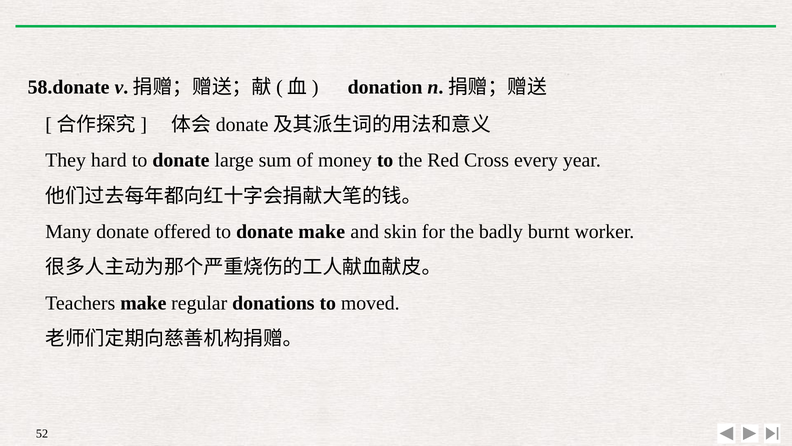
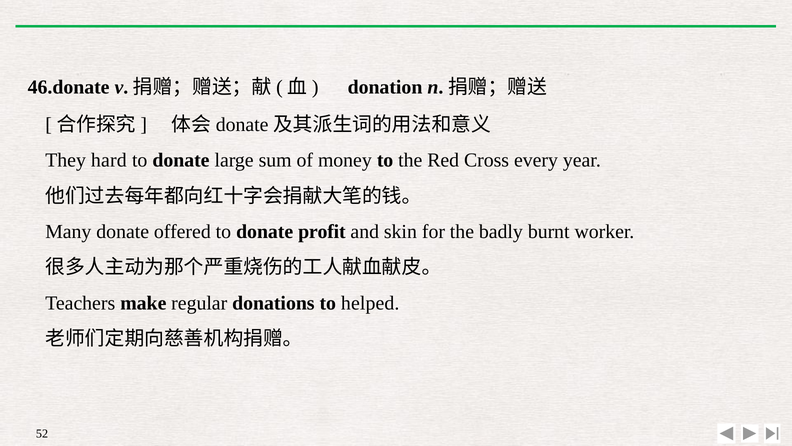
58.donate: 58.donate -> 46.donate (69, 87)
donate make: make -> profit (322, 231)
moved: moved -> helped (370, 303)
